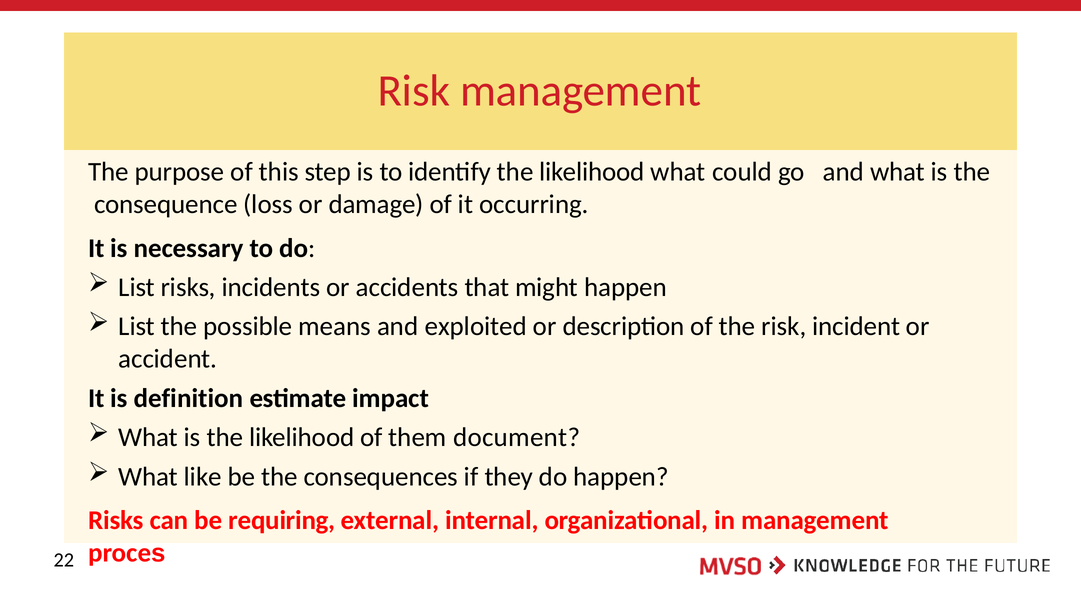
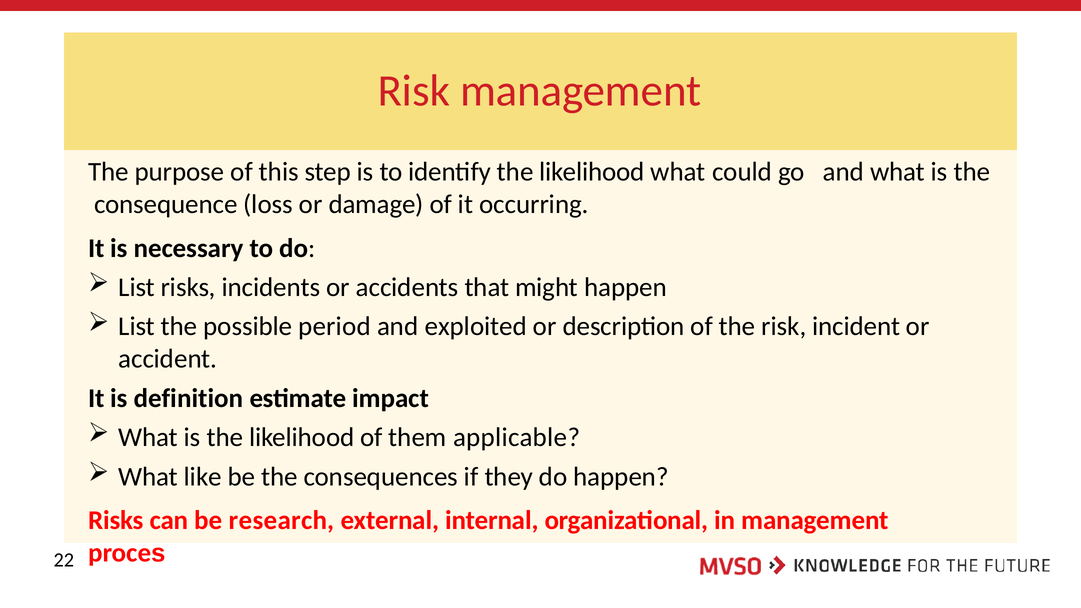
means: means -> period (335, 327)
document: document -> applicable (517, 437)
requiring: requiring -> research (282, 520)
